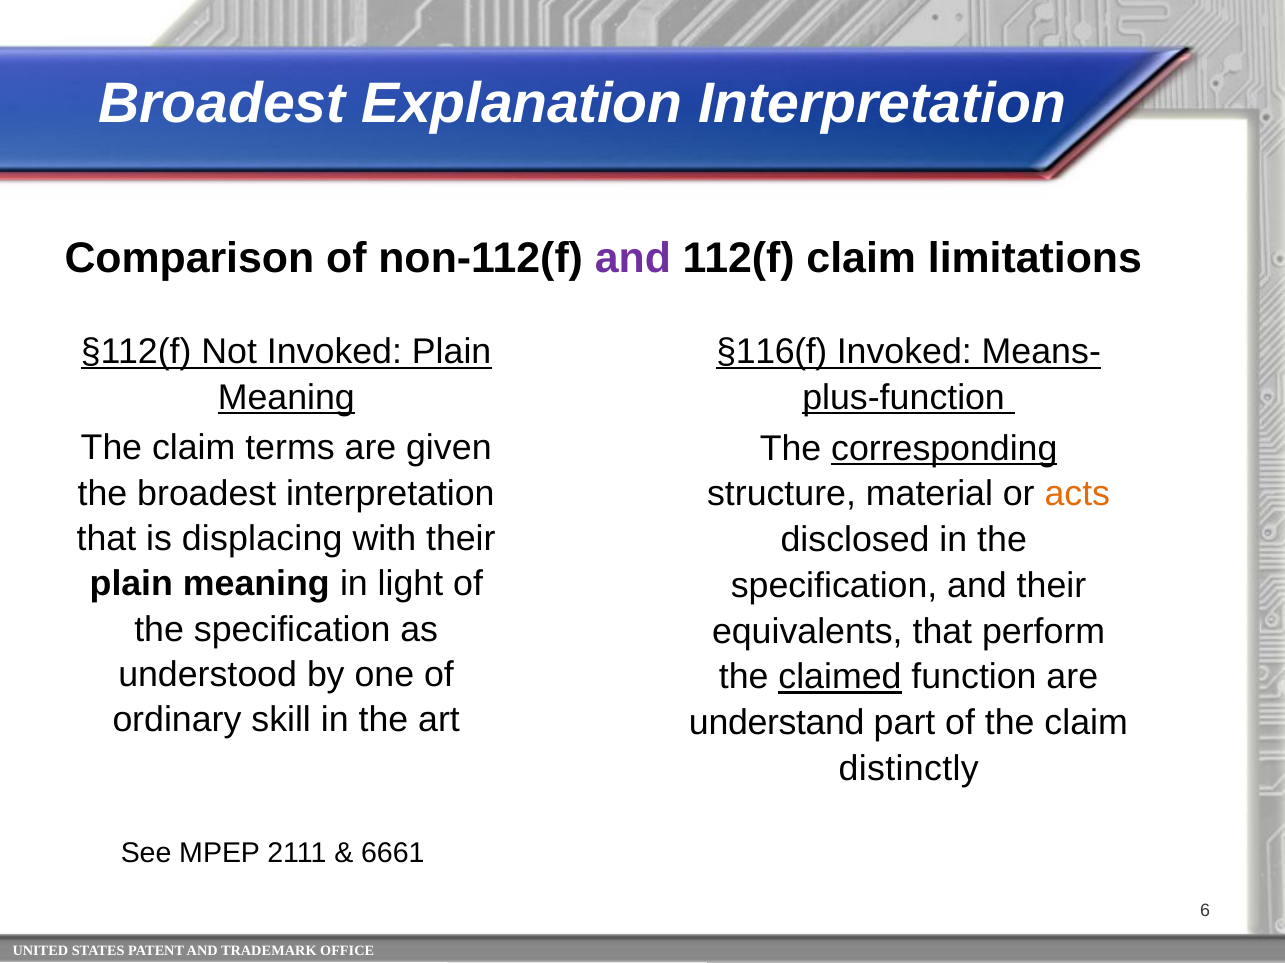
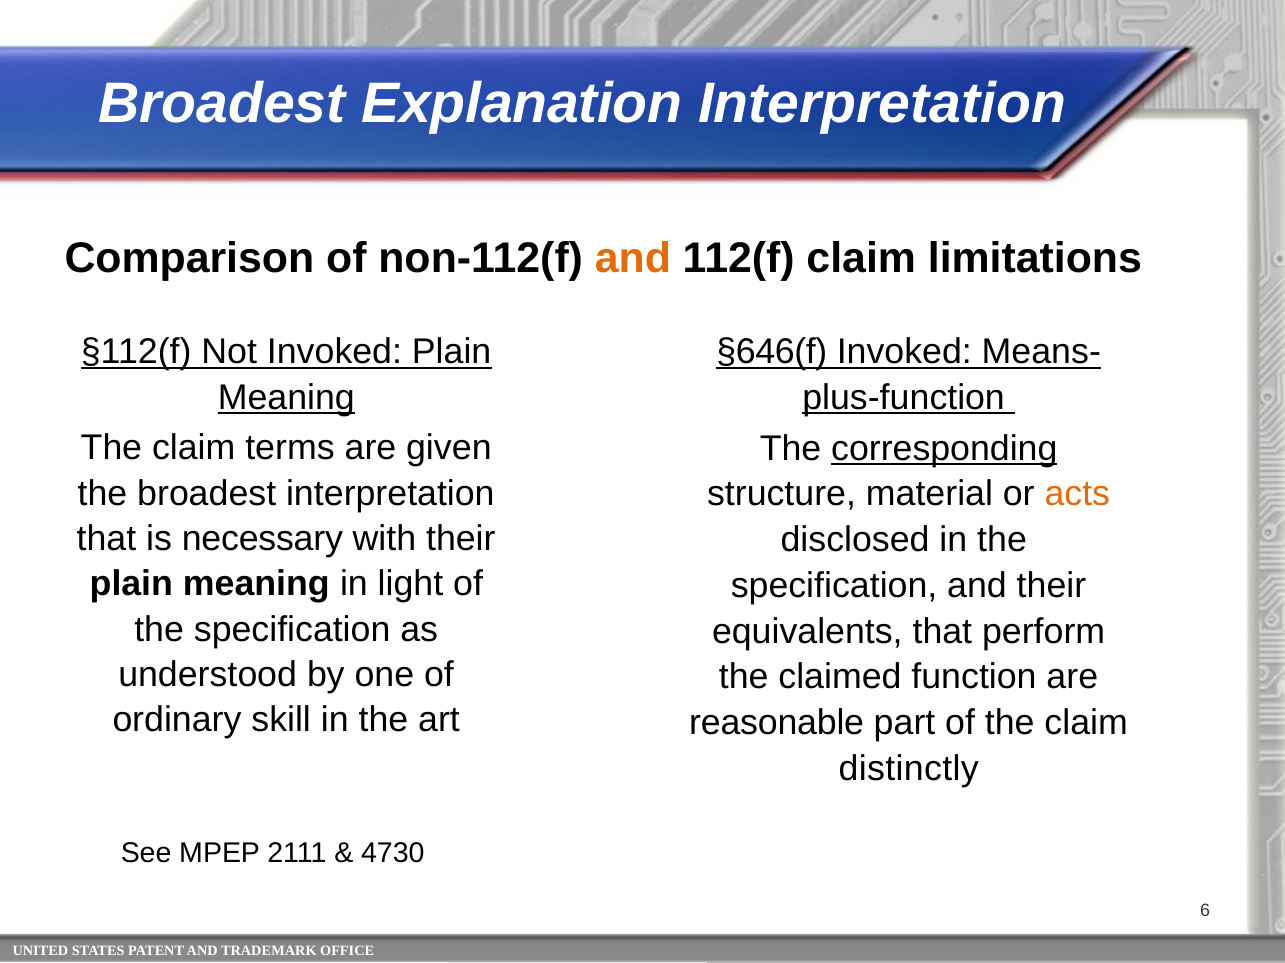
and colour: purple -> orange (633, 259)
§116(f: §116(f -> §646(f (772, 352)
displacing: displacing -> necessary (262, 539)
claimed underline: present -> none (840, 678)
understand: understand -> reasonable (777, 723)
6661: 6661 -> 4730 (393, 853)
